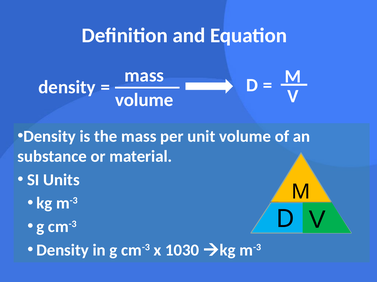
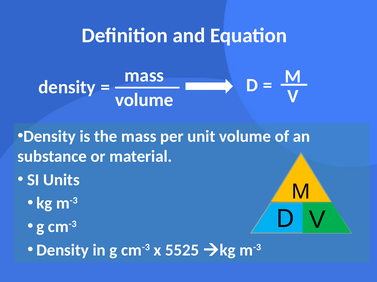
1030: 1030 -> 5525 (182, 251)
